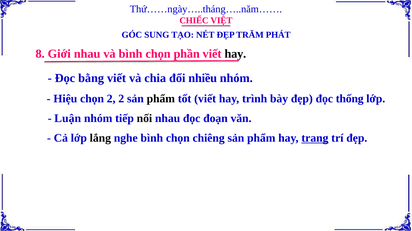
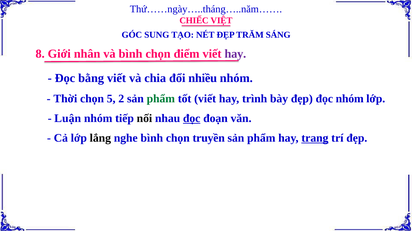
PHÁT: PHÁT -> SÁNG (278, 35)
Giới nhau: nhau -> nhân (87, 54)
phần: phần -> điểm (187, 54)
hay colour: black -> purple (235, 54)
Hiệu: Hiệu -> Thời (65, 99)
chọn 2: 2 -> 5 (111, 99)
phẩm colour: black -> green (161, 99)
đọc thống: thống -> nhóm (350, 99)
đọc underline: none -> present (192, 119)
chiêng: chiêng -> truyền (209, 138)
